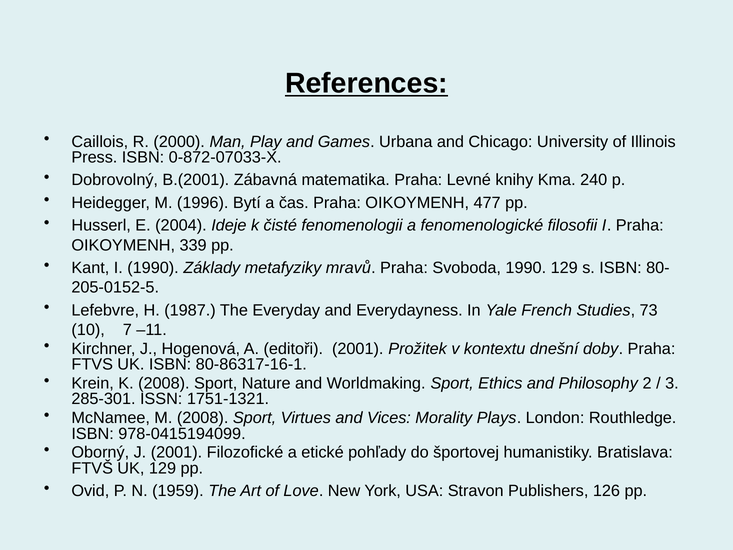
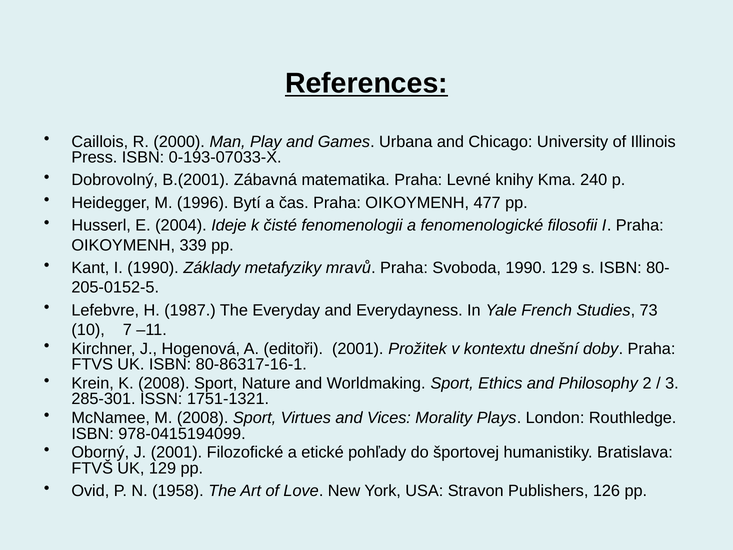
0-872-07033-X: 0-872-07033-X -> 0-193-07033-X (225, 157)
1959: 1959 -> 1958 (178, 491)
